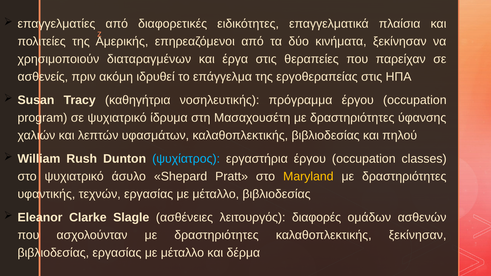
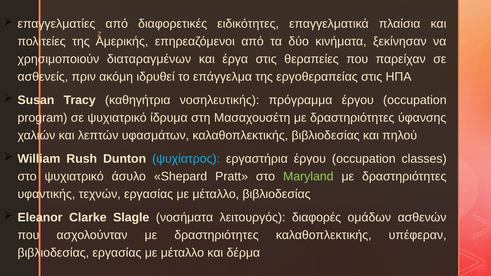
Maryland colour: yellow -> light green (308, 177)
ασθένειες: ασθένειες -> νοσήματα (185, 217)
καλαθοπλεκτικής ξεκίνησαν: ξεκίνησαν -> υπέφεραν (418, 235)
